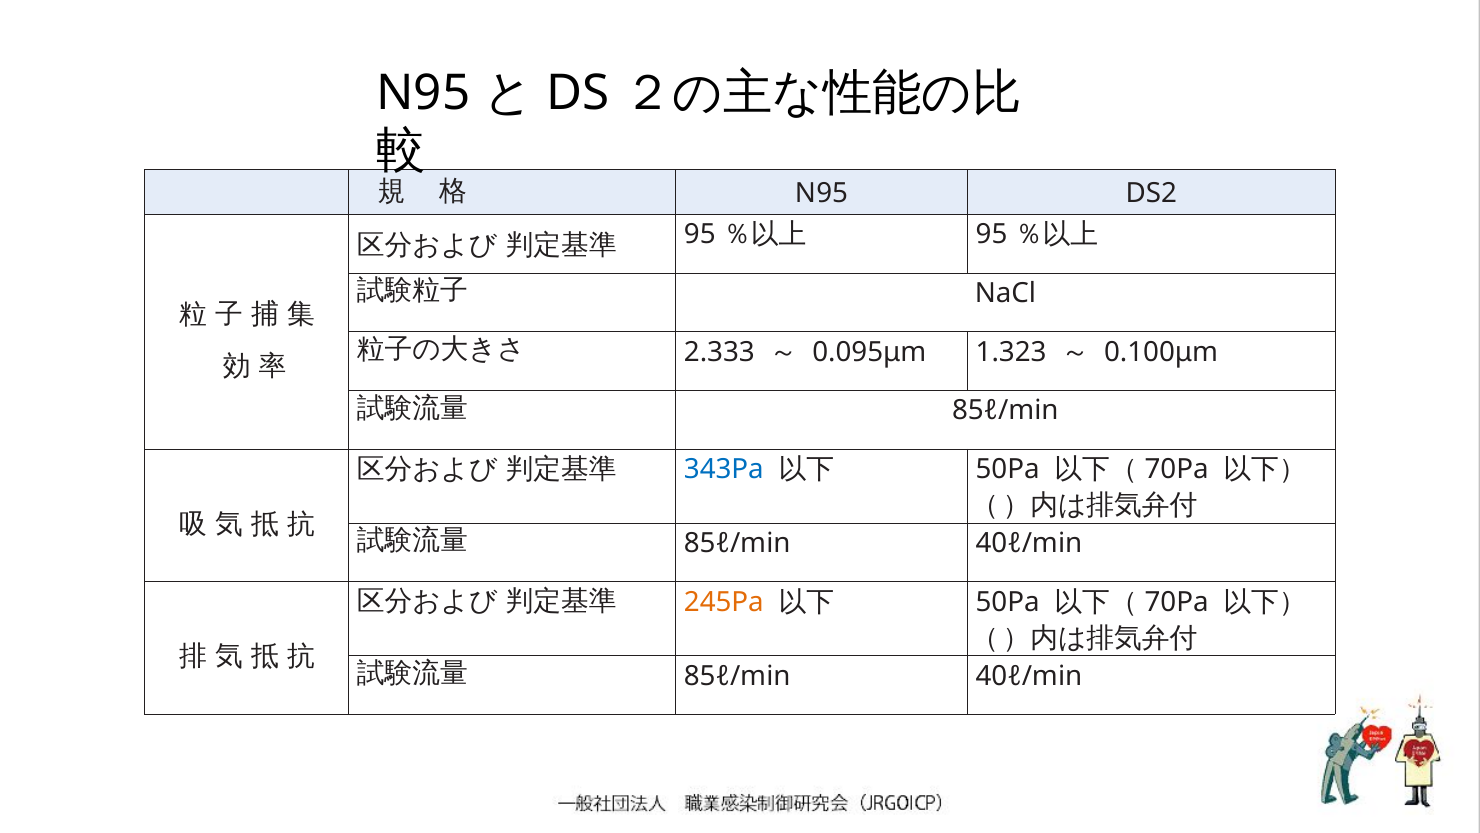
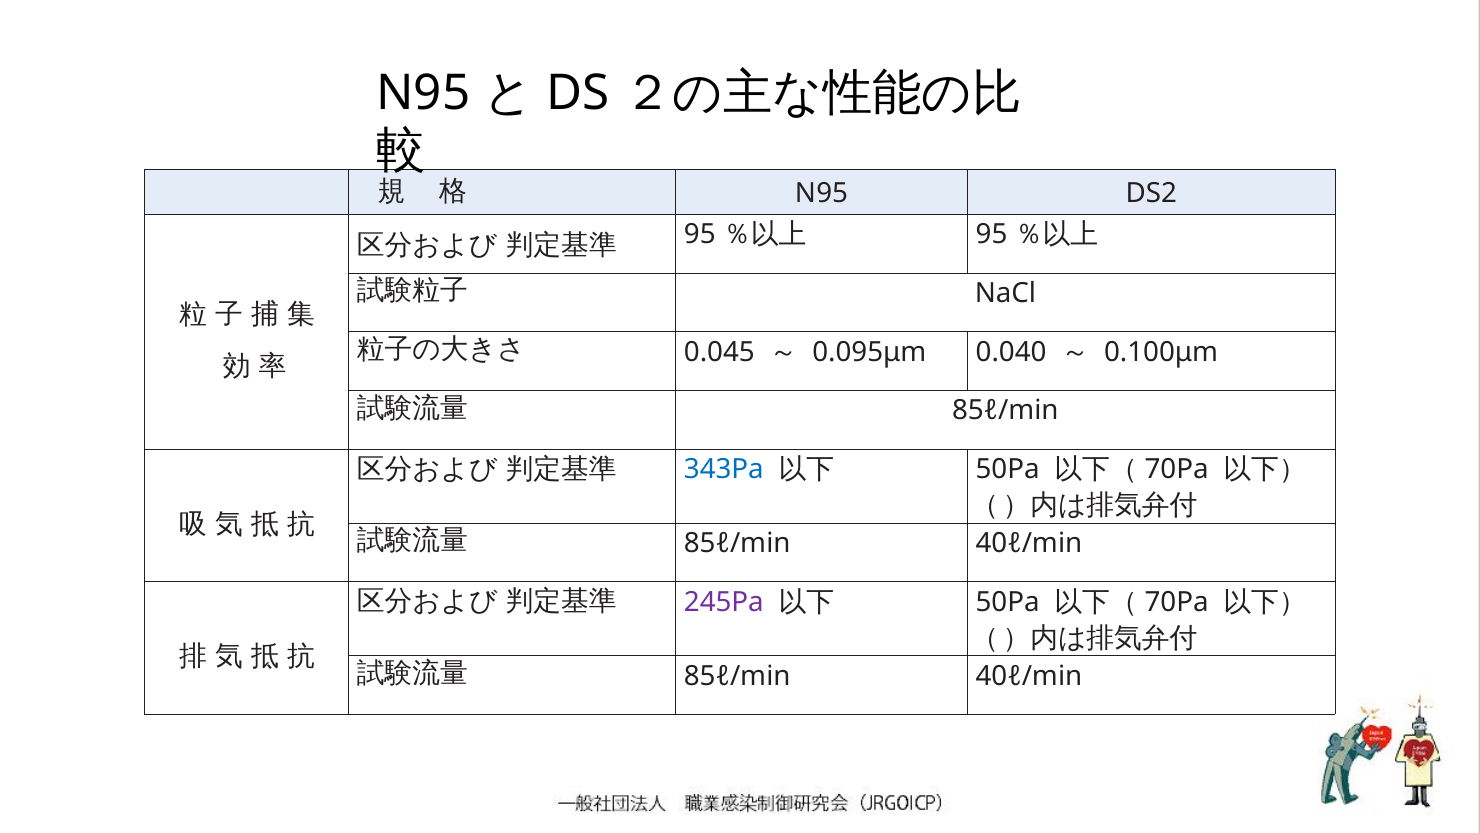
2.333: 2.333 -> 0.045 (719, 352)
1.323: 1.323 -> 0.040 (1011, 352)
245Pa colour: orange -> purple (724, 602)
